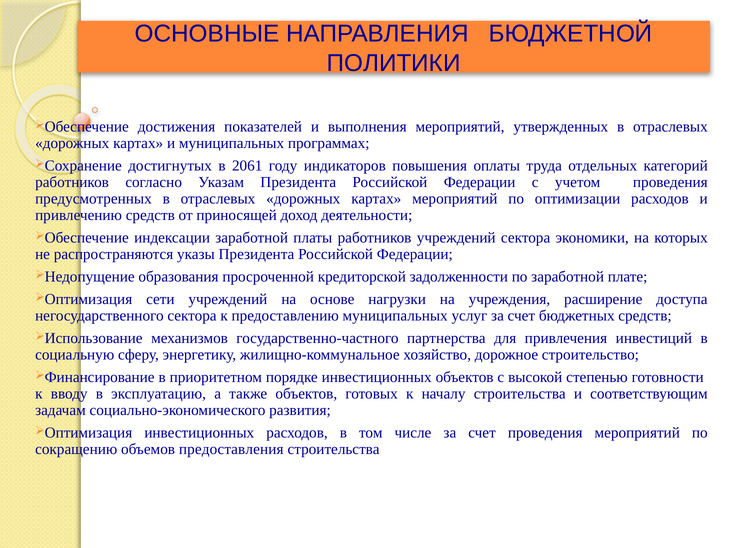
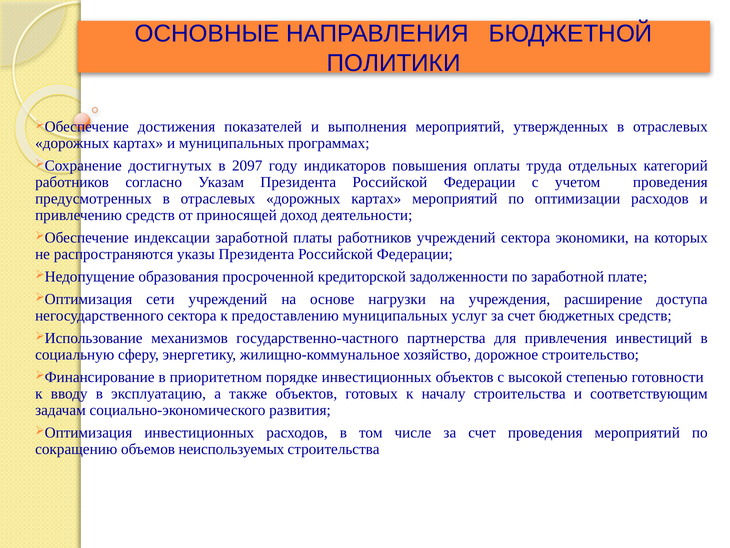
2061: 2061 -> 2097 (247, 166)
предоставления: предоставления -> неиспользуемых (231, 449)
